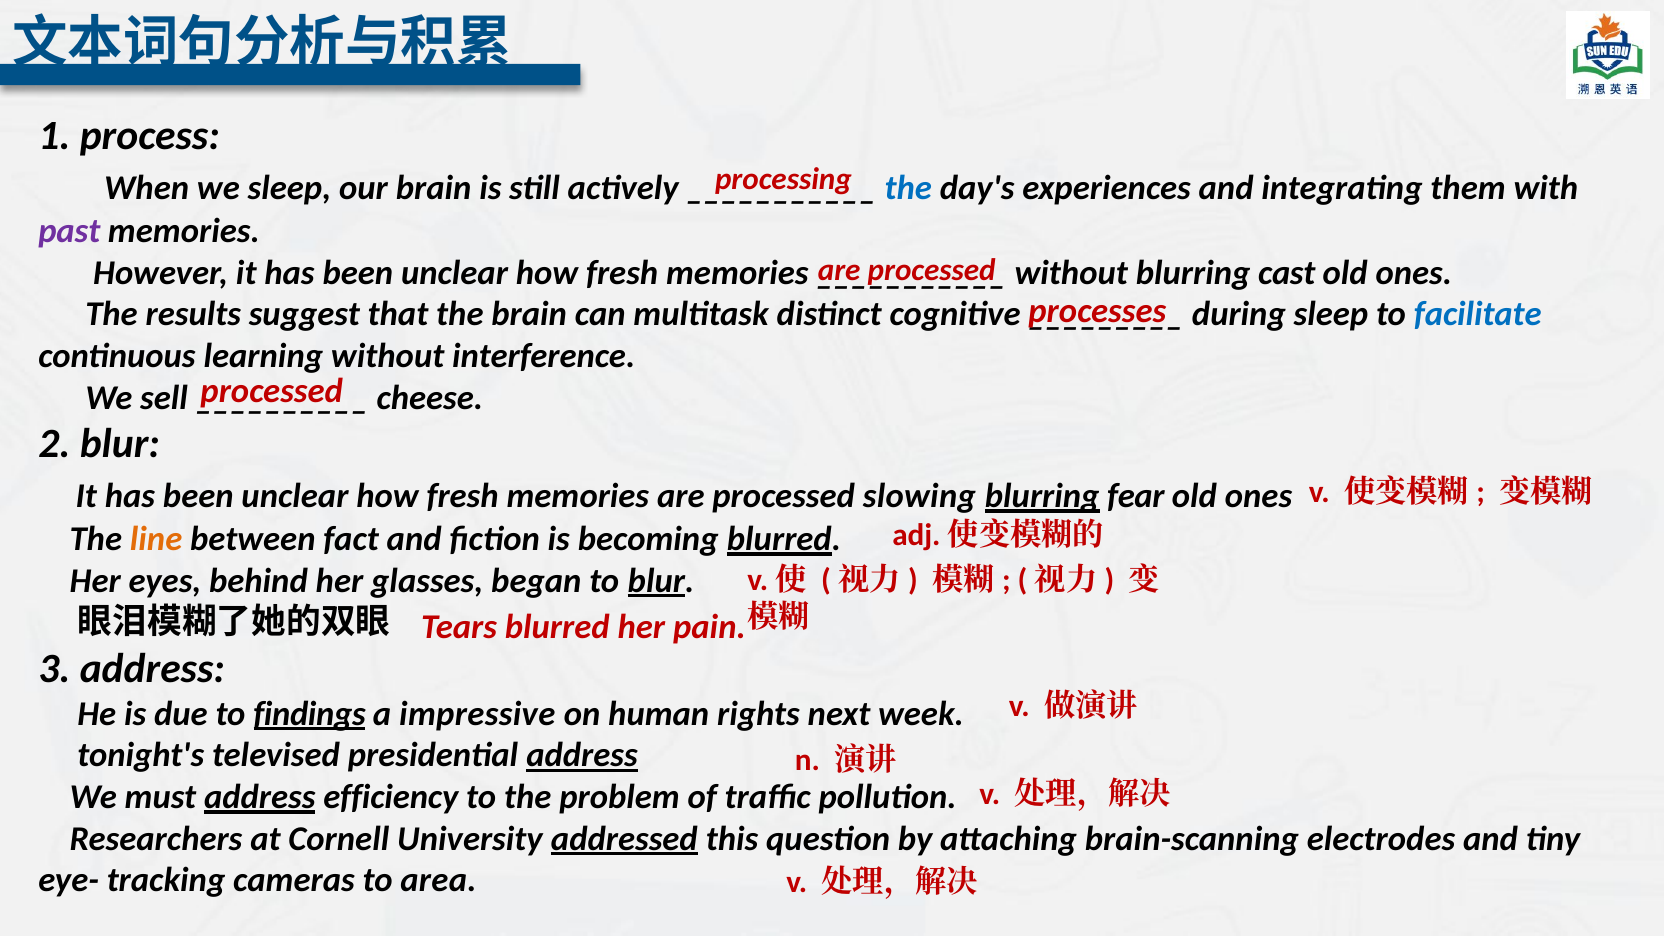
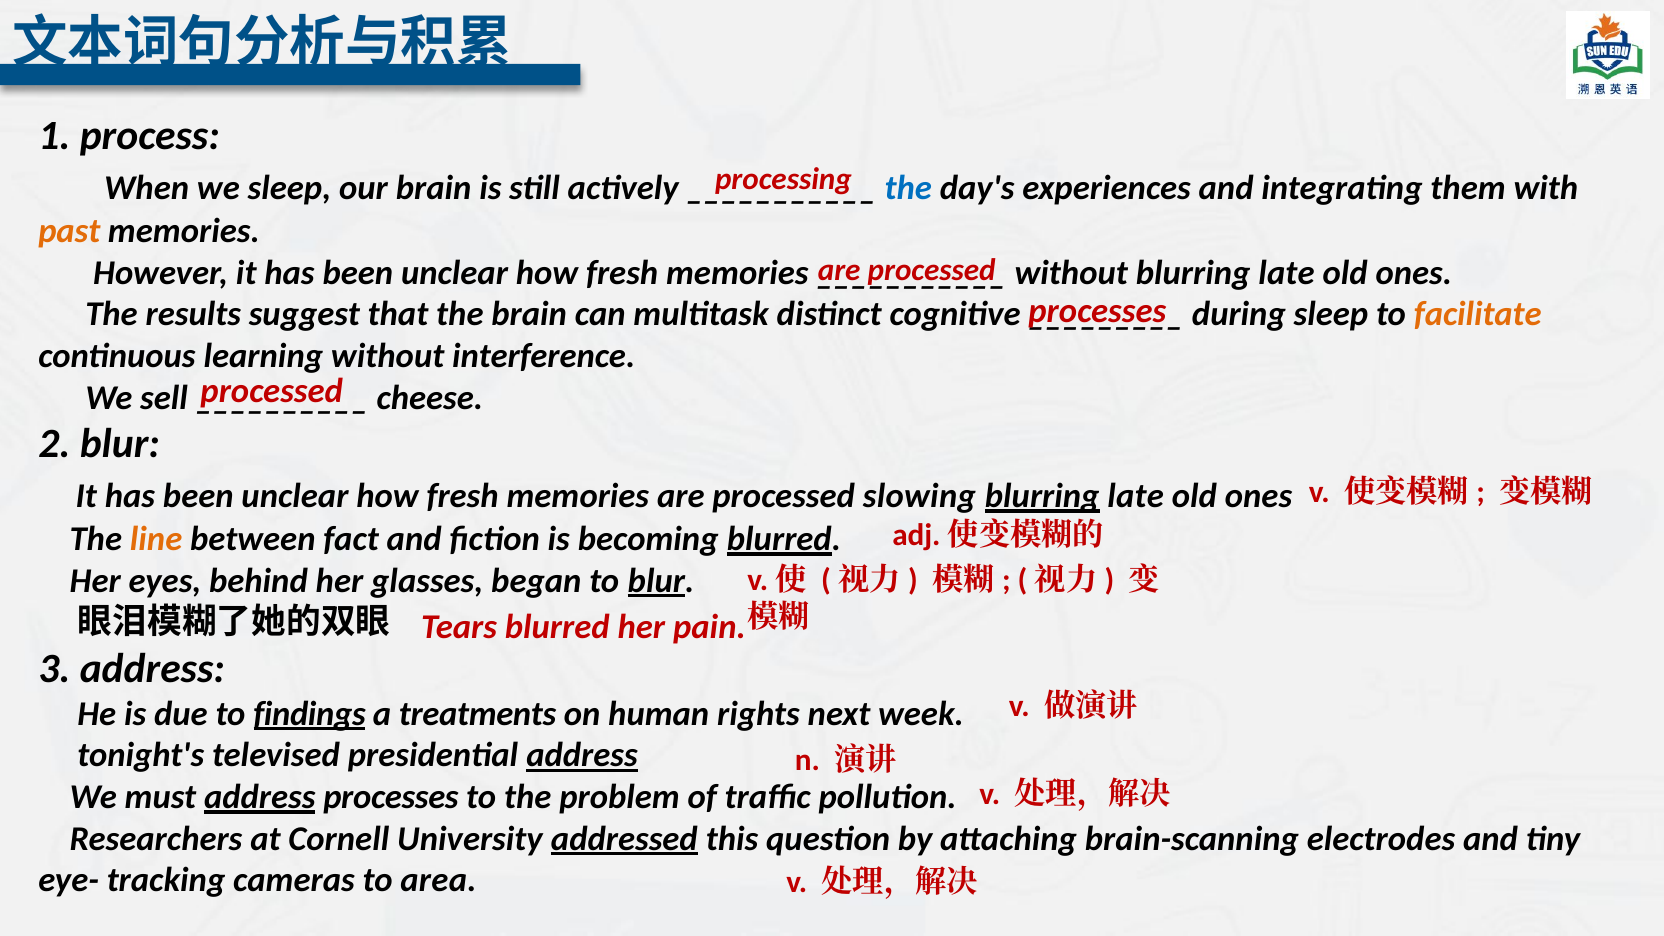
past colour: purple -> orange (69, 231)
without blurring cast: cast -> late (1286, 273)
facilitate colour: blue -> orange (1478, 314)
fear: fear -> late (1136, 496)
impressive: impressive -> treatments (478, 714)
address efficiency: efficiency -> processes (391, 797)
